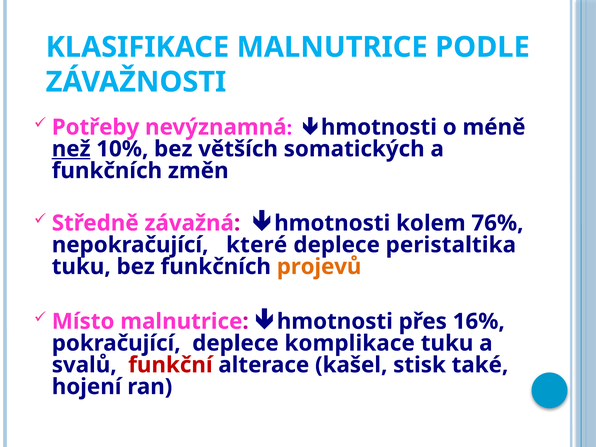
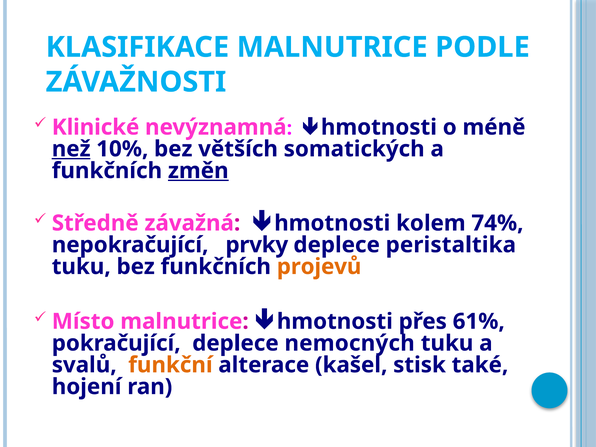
Potřeby: Potřeby -> Klinické (96, 127)
změn underline: none -> present (198, 171)
76%: 76% -> 74% (497, 223)
které: které -> prvky (257, 245)
16%: 16% -> 61% (479, 321)
komplikace: komplikace -> nemocných (350, 343)
funkční colour: red -> orange (170, 365)
